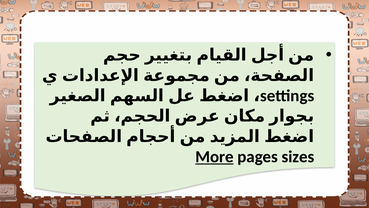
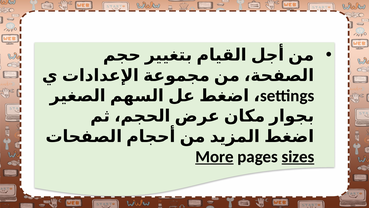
sizes underline: none -> present (298, 156)
